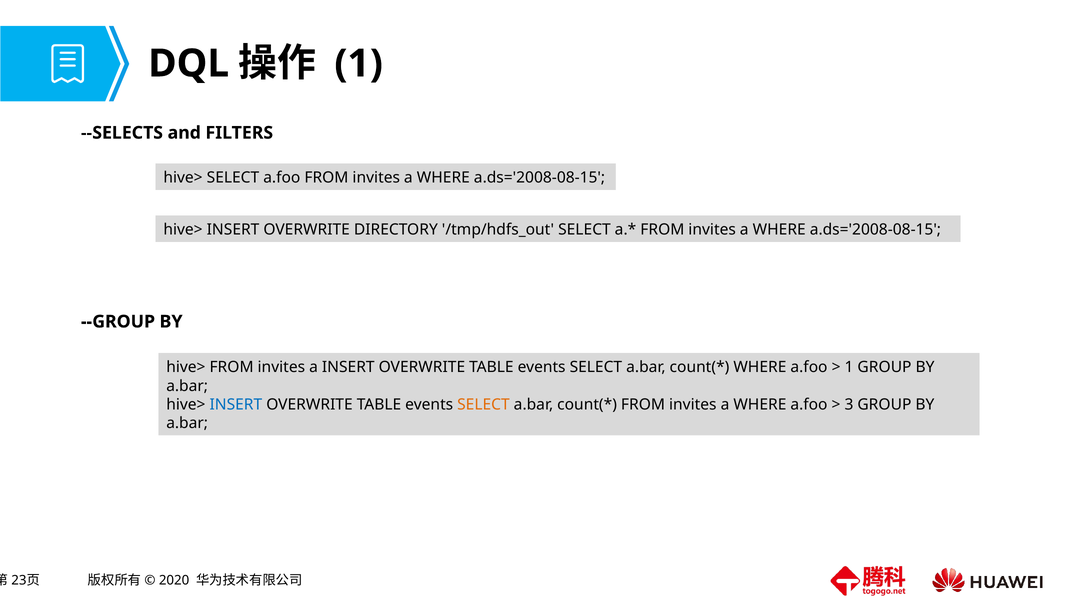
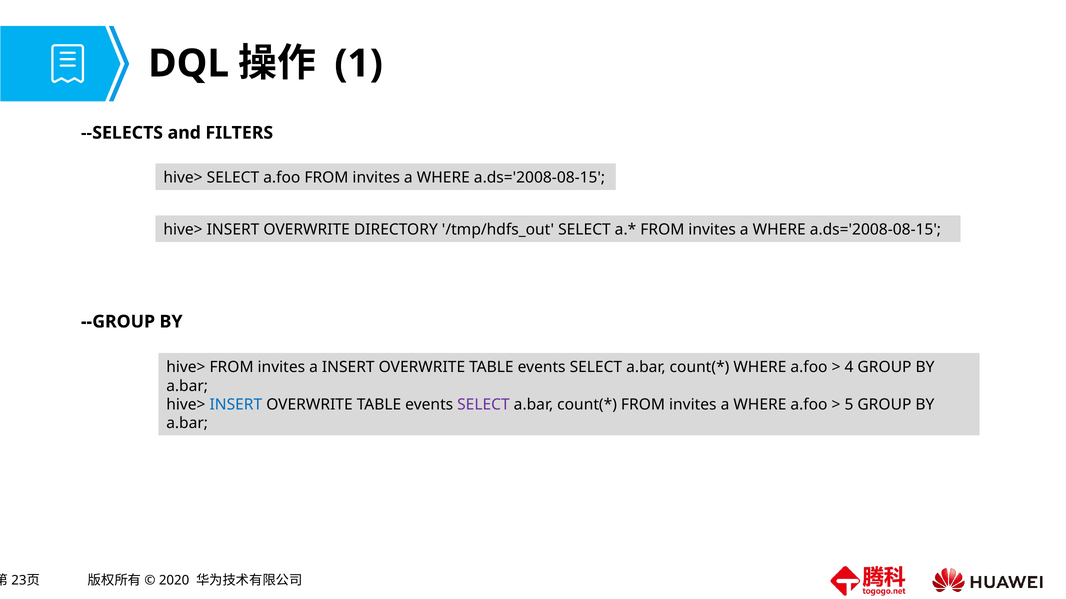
1: 1 -> 4 (849, 368)
SELECT colour: orange -> purple (483, 405)
3: 3 -> 5 (849, 405)
